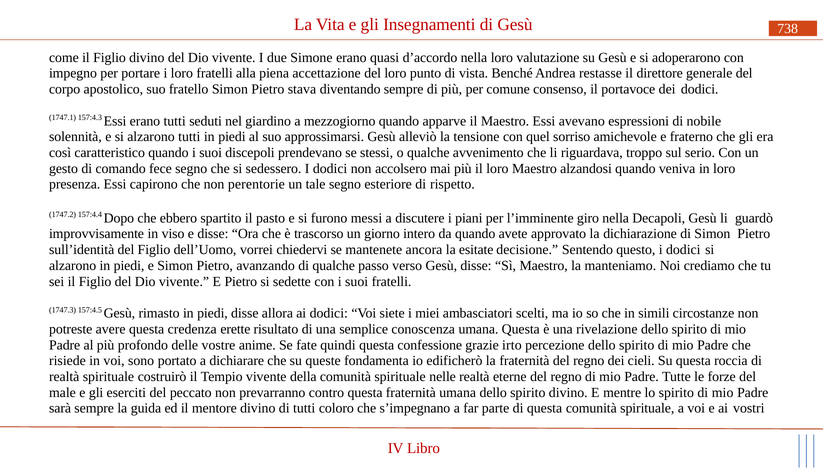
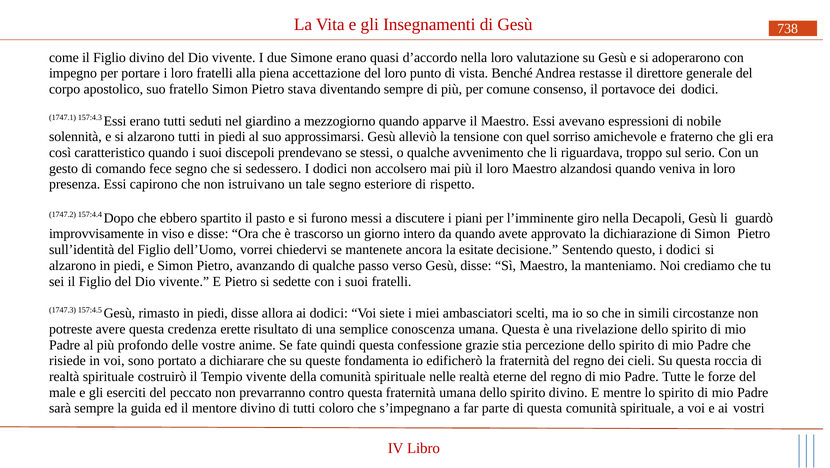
perentorie: perentorie -> istruivano (256, 184)
irto: irto -> stia (512, 345)
